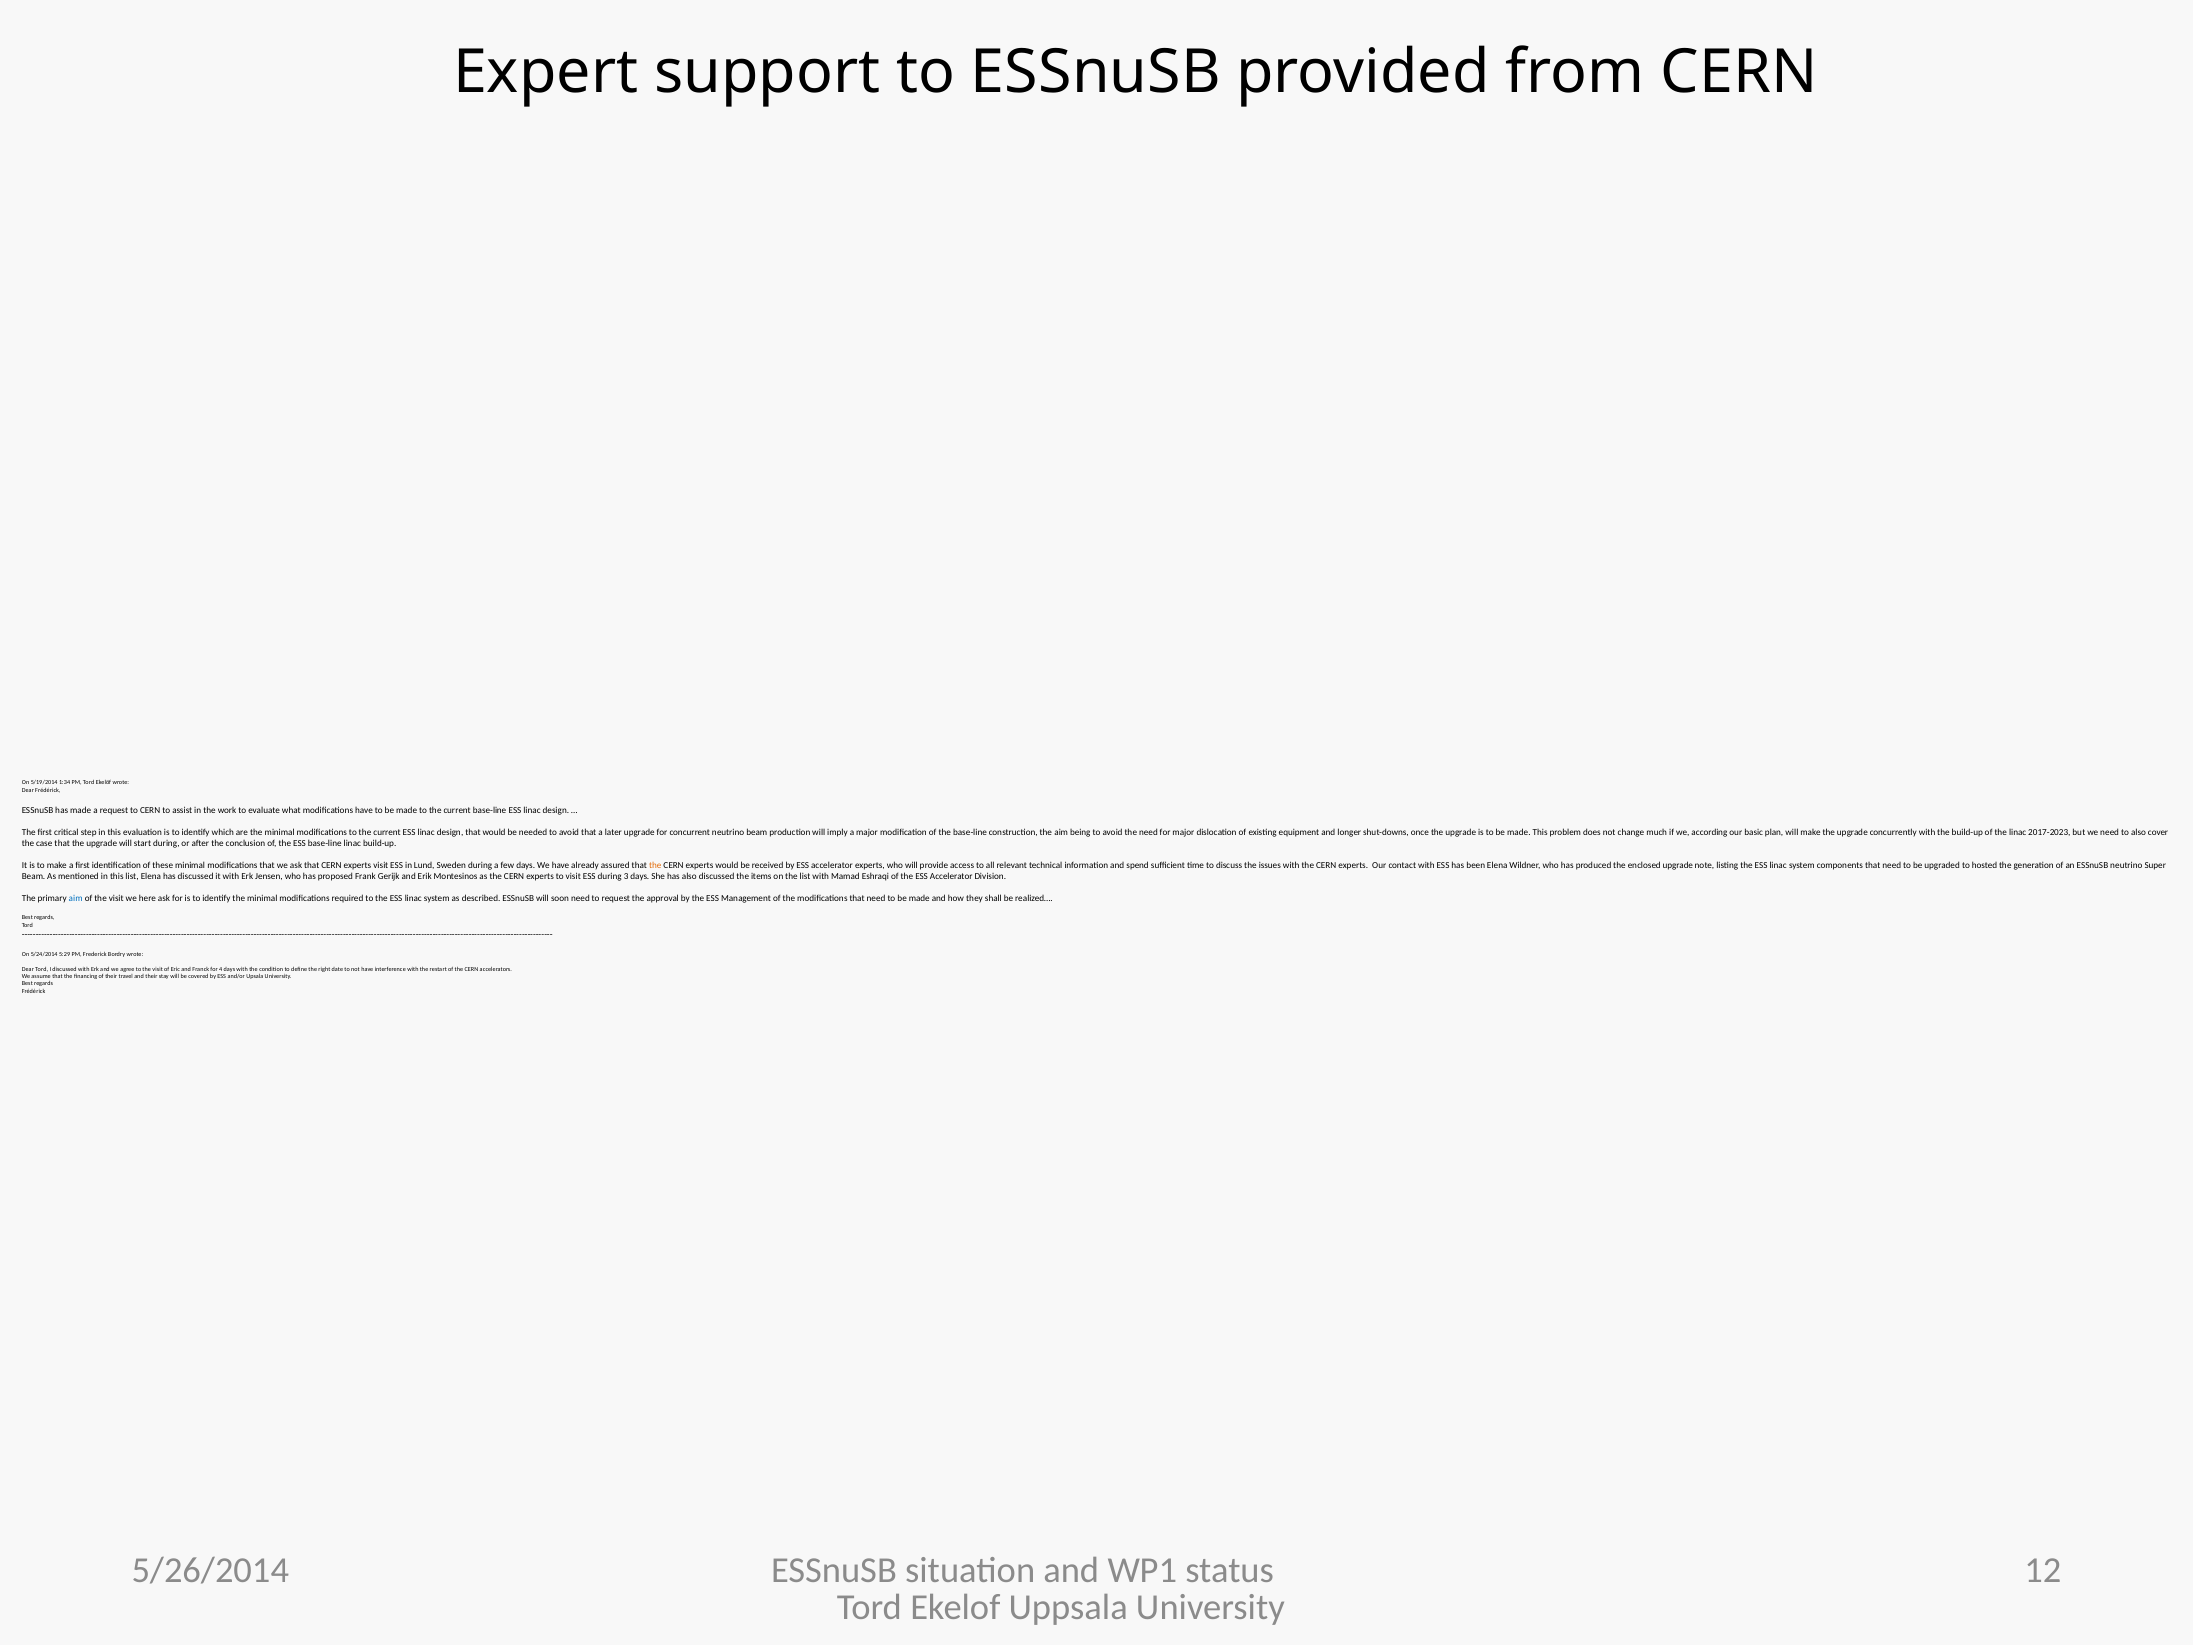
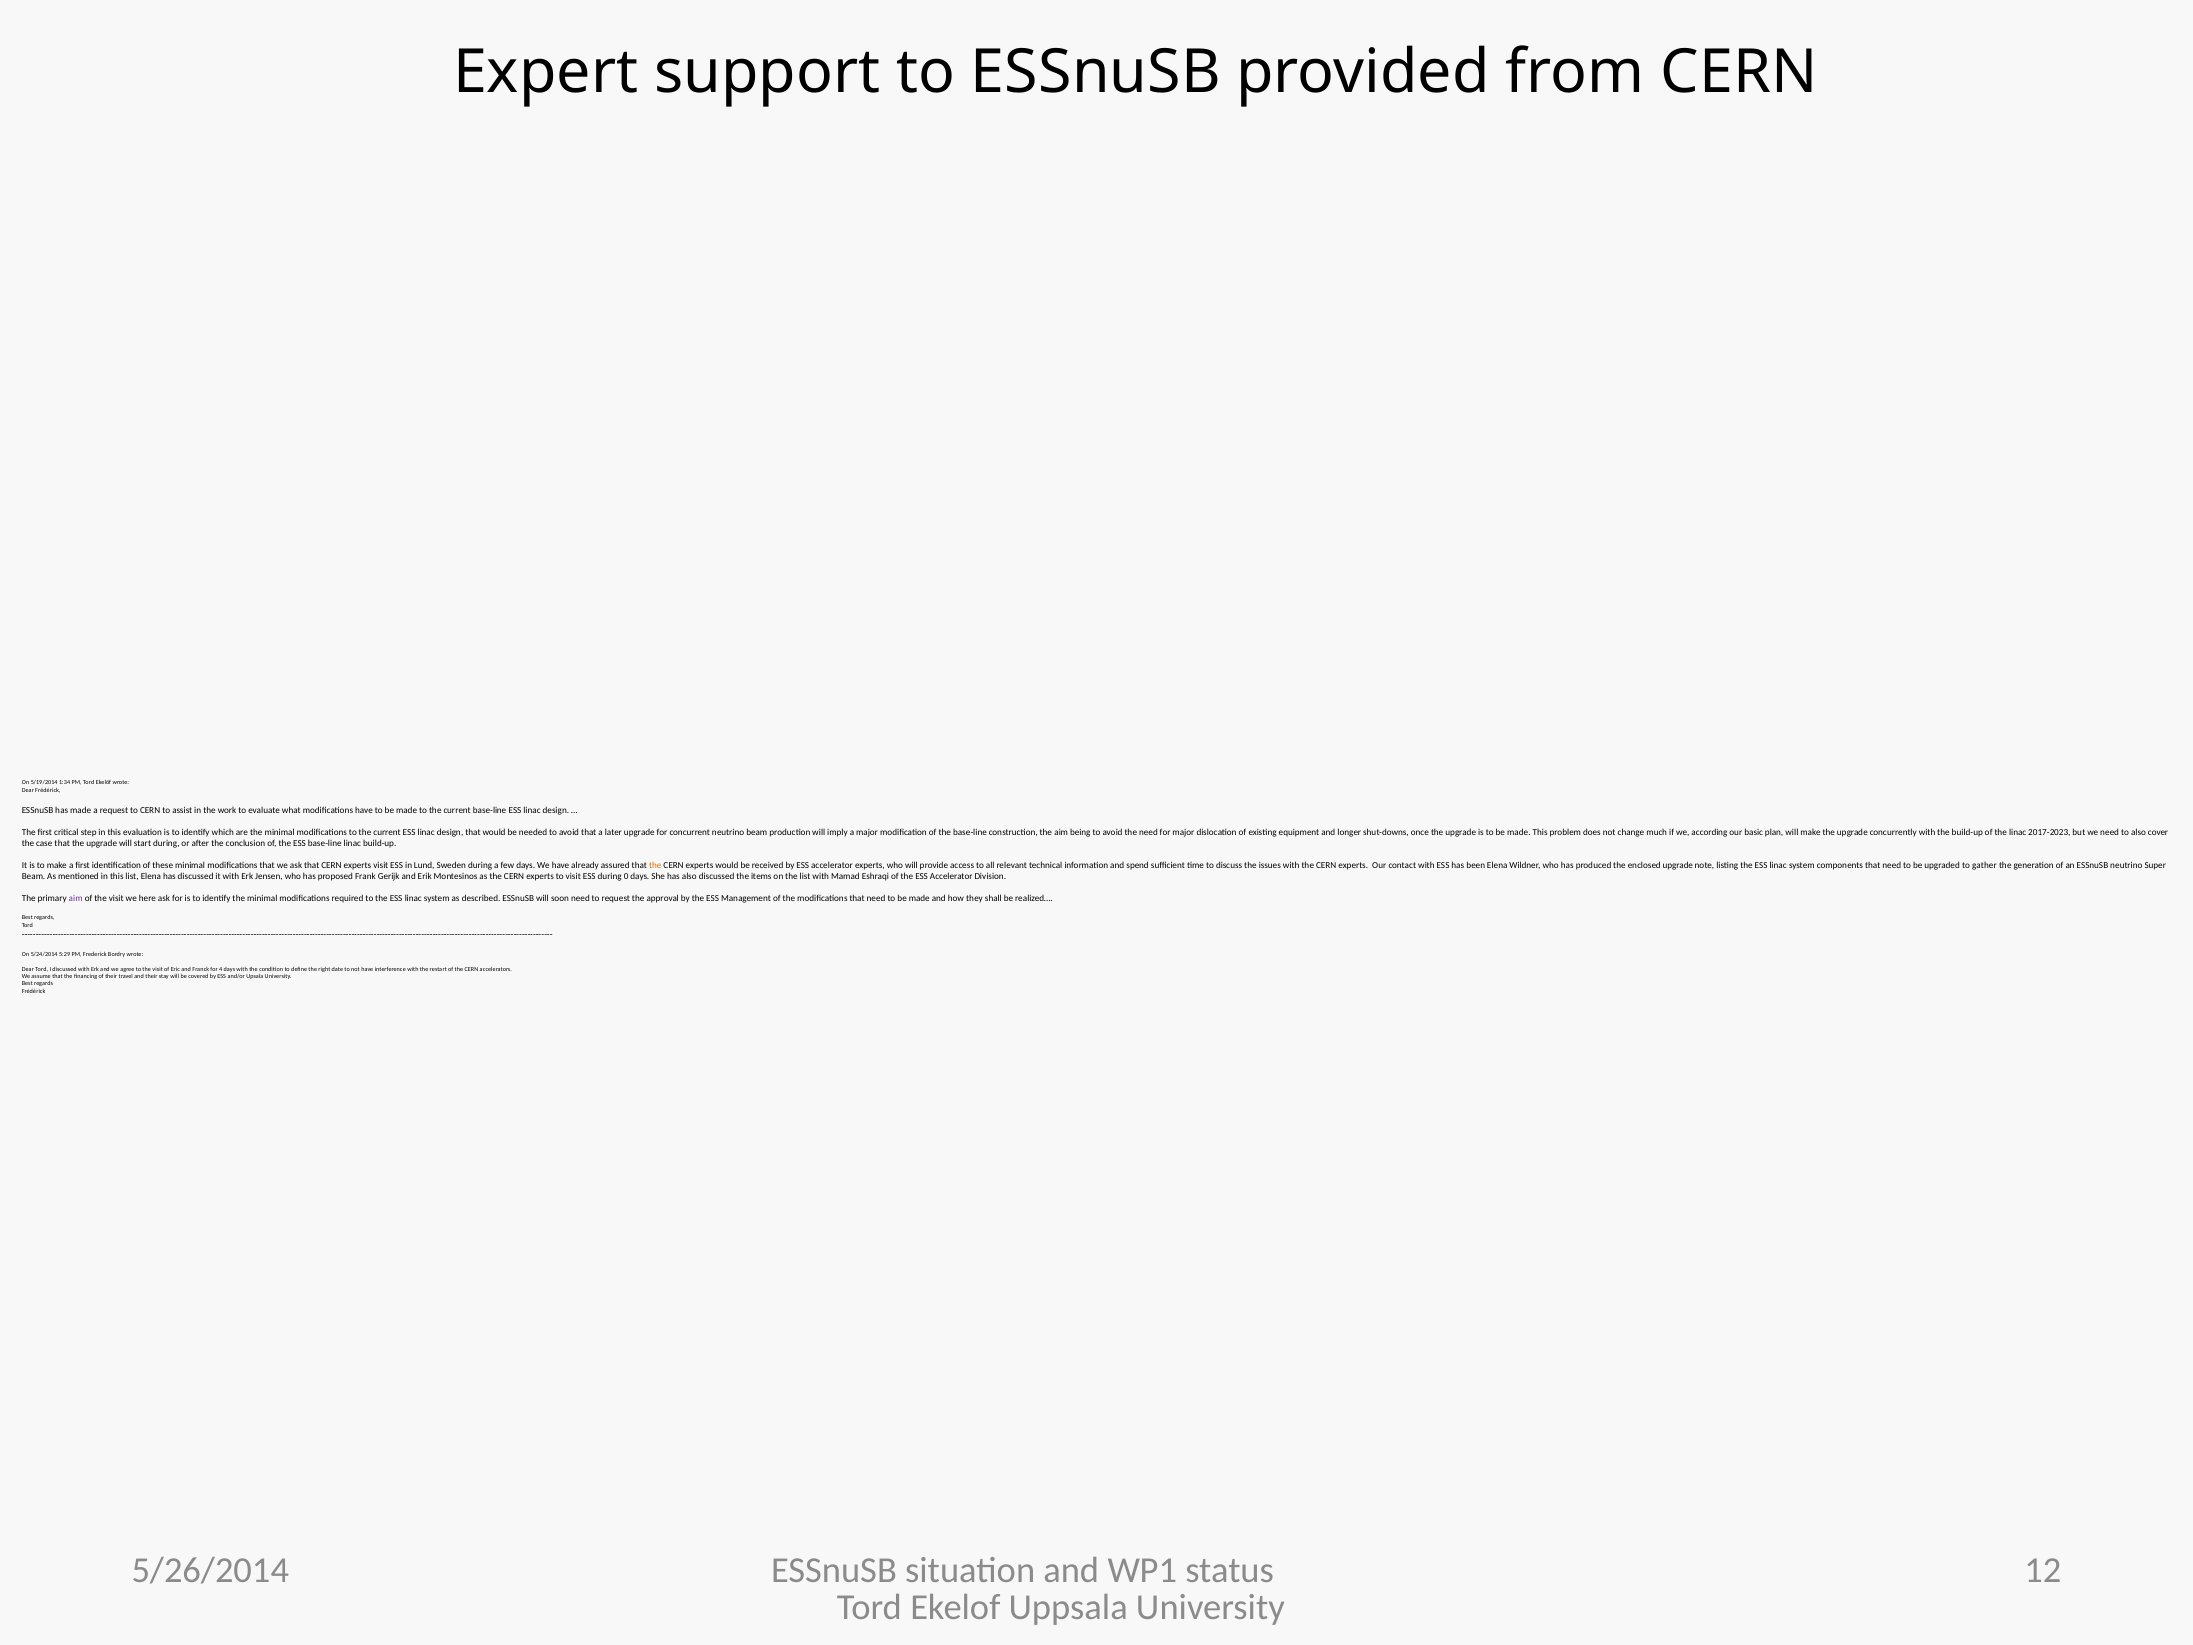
hosted: hosted -> gather (1984, 865)
3: 3 -> 0 (626, 876)
aim colour: blue -> purple (76, 898)
